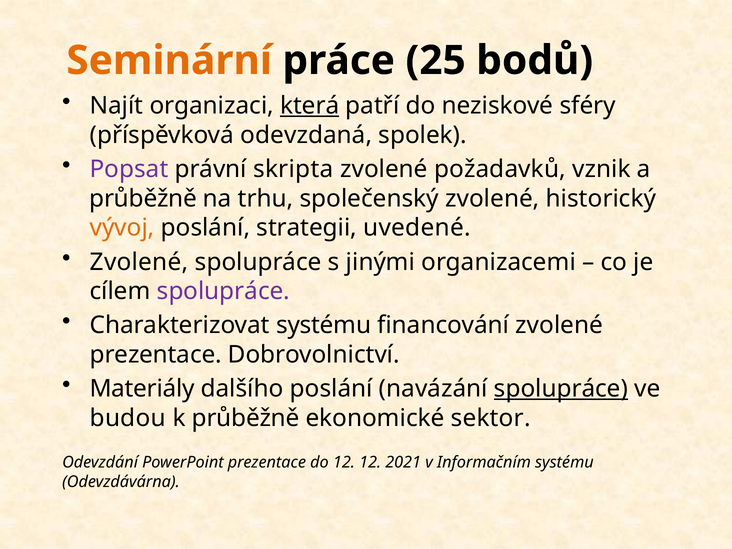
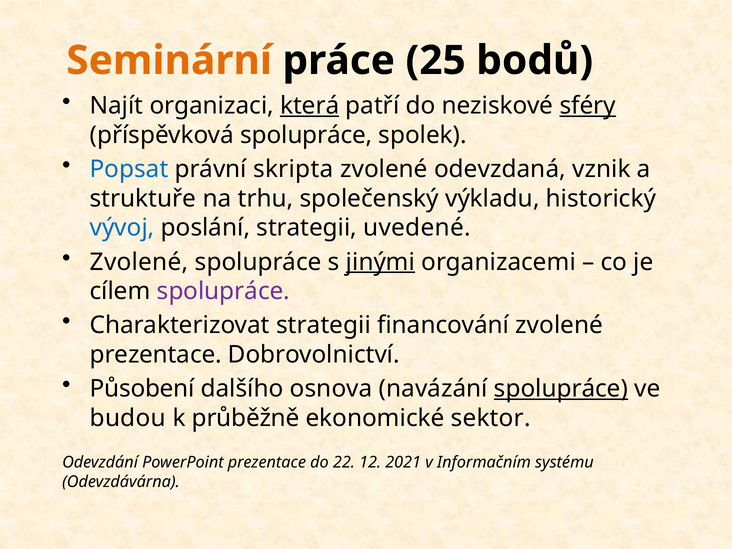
sféry underline: none -> present (588, 106)
příspěvková odevzdaná: odevzdaná -> spolupráce (306, 135)
Popsat colour: purple -> blue (129, 169)
požadavků: požadavků -> odevzdaná (500, 169)
průběžně: průběžně -> struktuře (143, 199)
společenský zvolené: zvolené -> výkladu (492, 199)
vývoj colour: orange -> blue (122, 228)
jinými underline: none -> present (381, 262)
Charakterizovat systému: systému -> strategii (323, 325)
Materiály: Materiály -> Působení (142, 389)
dalšího poslání: poslání -> osnova (331, 389)
do 12: 12 -> 22 (344, 462)
